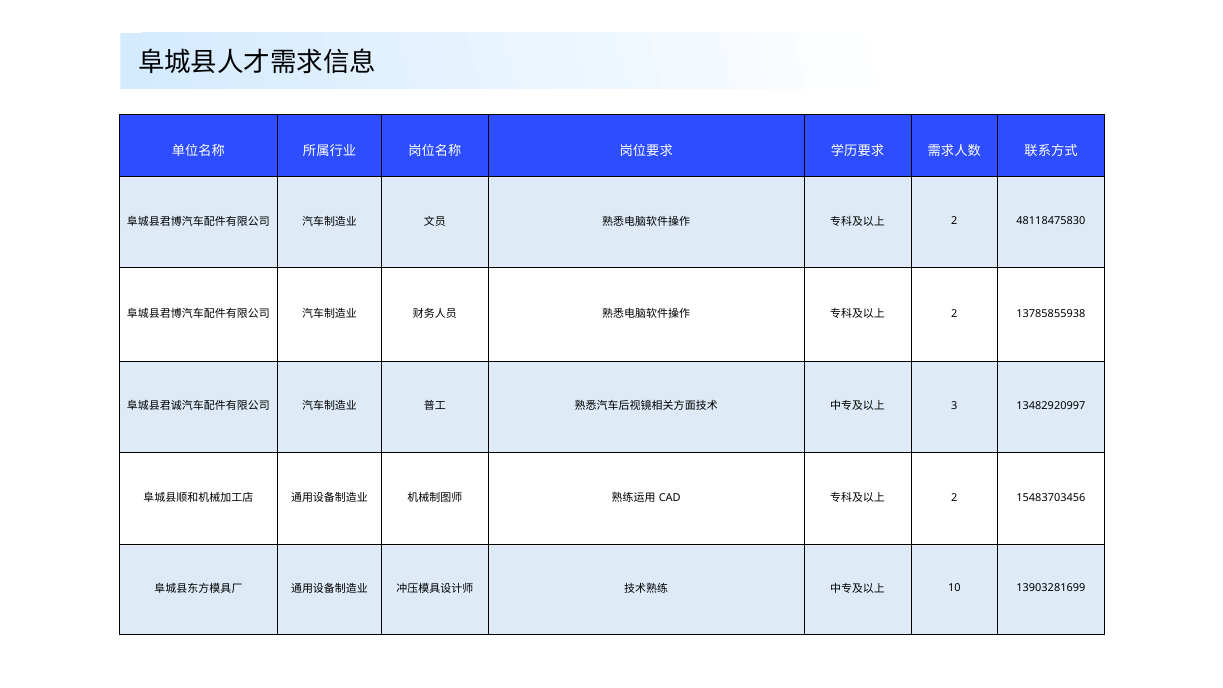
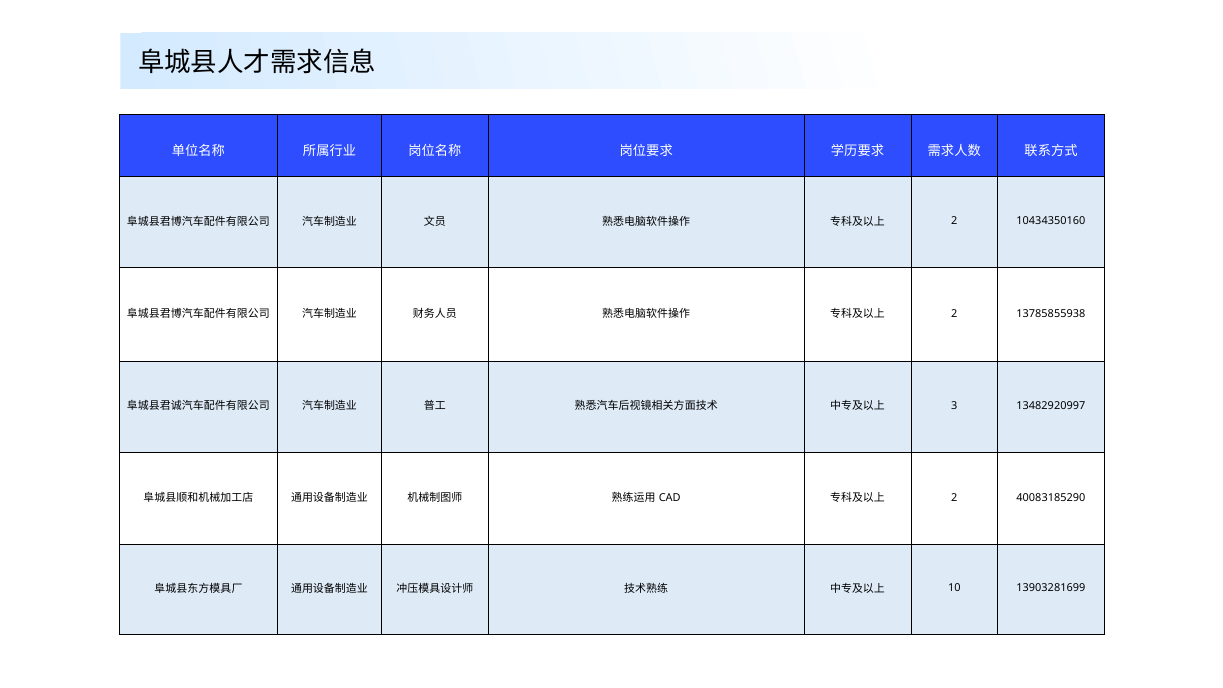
48118475830: 48118475830 -> 10434350160 (1051, 221)
15483703456: 15483703456 -> 40083185290 (1051, 497)
